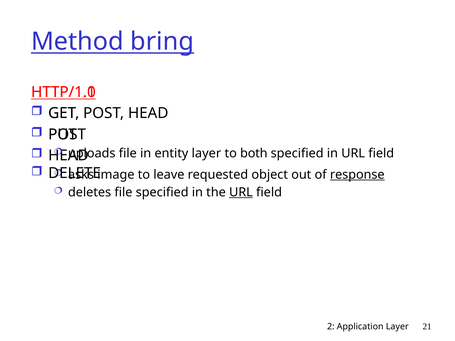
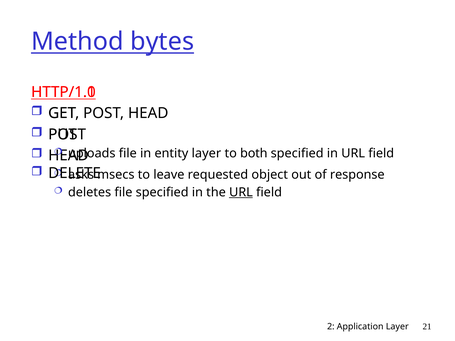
bring: bring -> bytes (162, 42)
image: image -> msecs (116, 175)
response underline: present -> none (357, 175)
